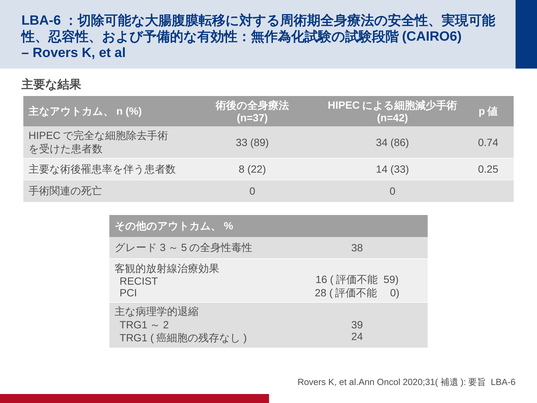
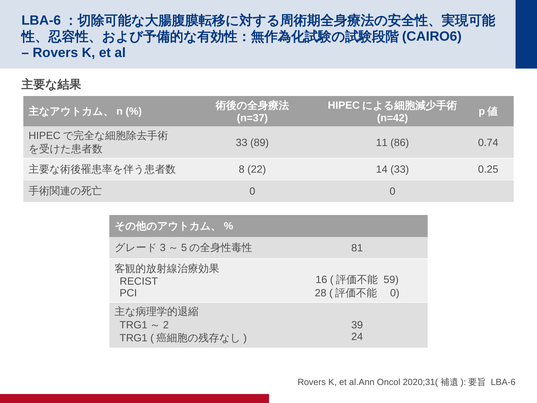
34: 34 -> 11 (382, 143)
38: 38 -> 81 (357, 248)
